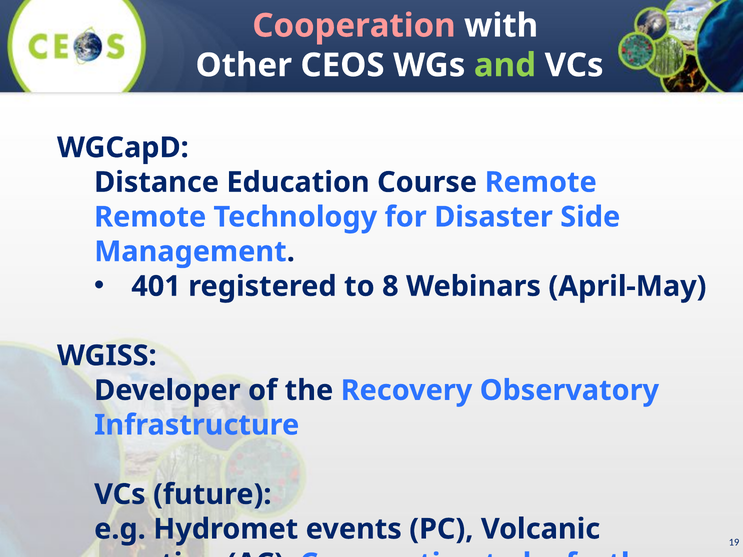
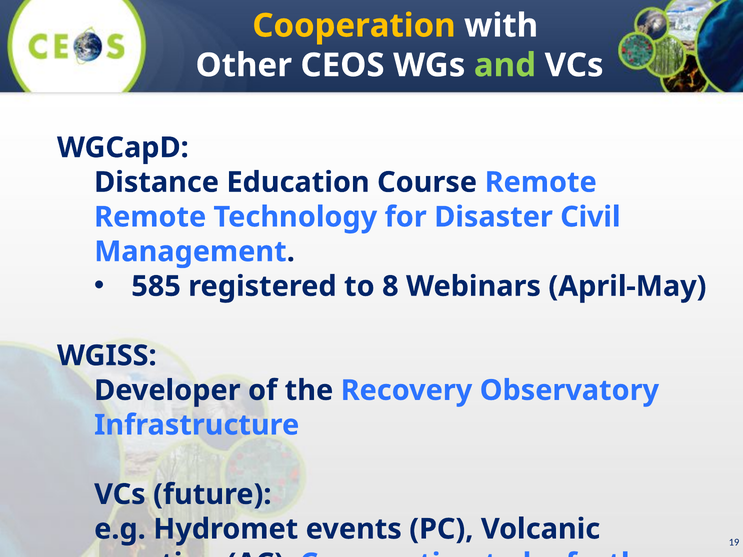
Cooperation colour: pink -> yellow (354, 26)
Side: Side -> Civil (590, 217)
401: 401 -> 585 (156, 286)
